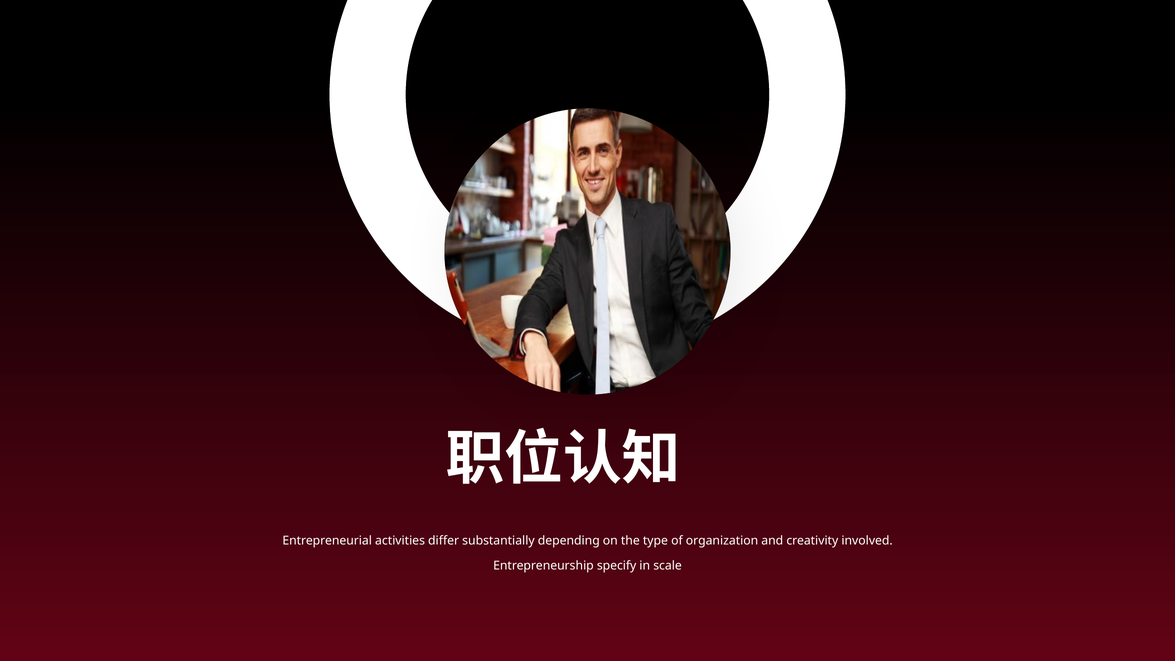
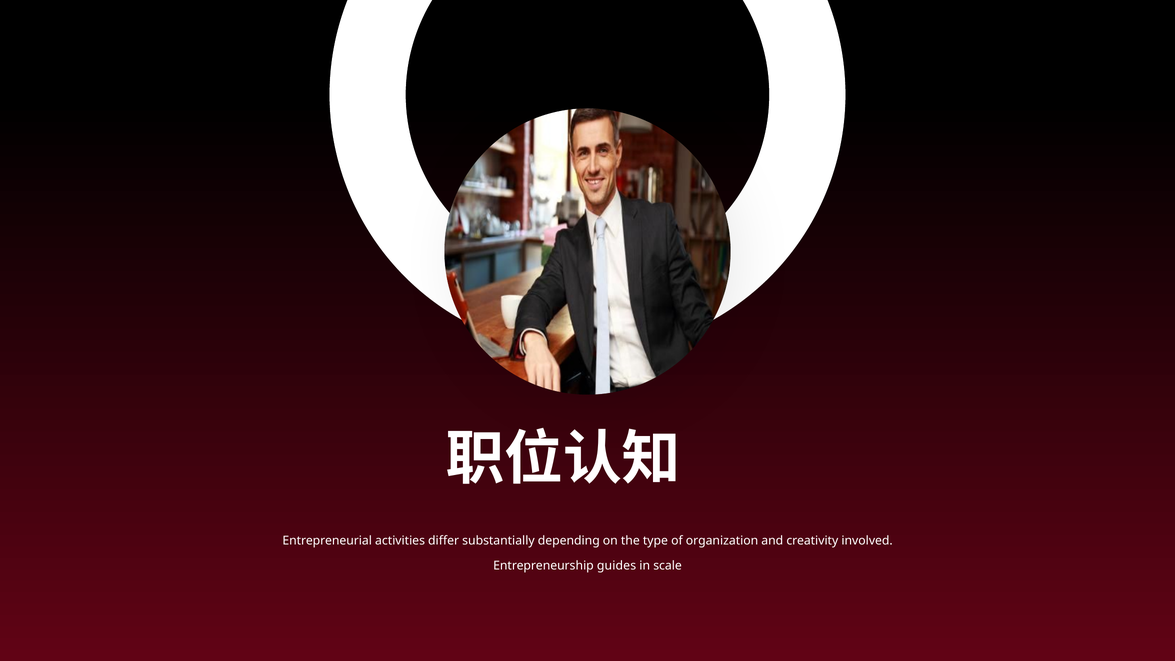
specify: specify -> guides (617, 566)
